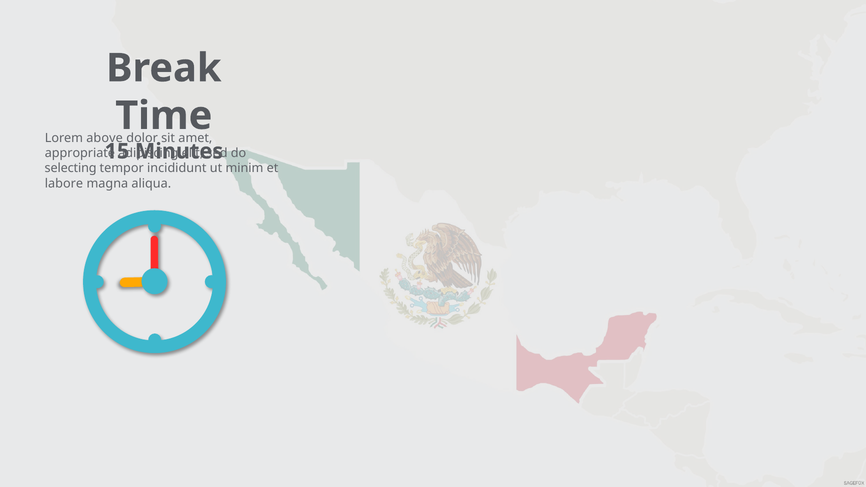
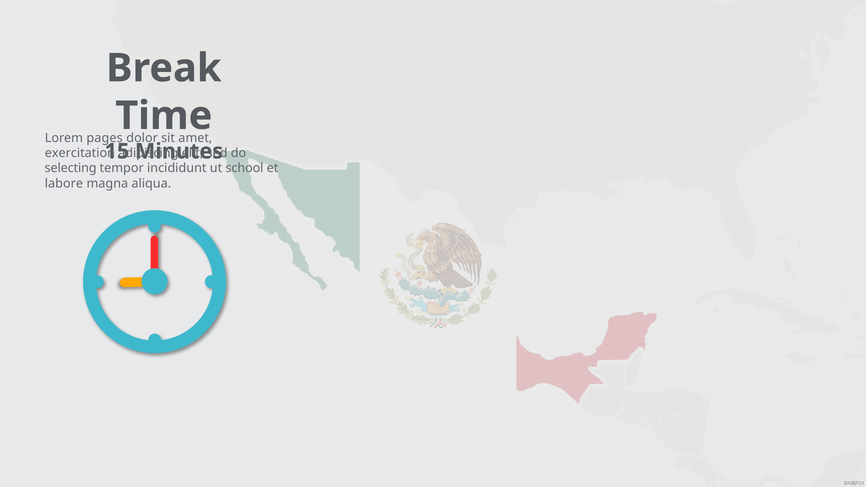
above: above -> pages (105, 138)
appropriate: appropriate -> exercitation (80, 153)
minim: minim -> school (245, 168)
